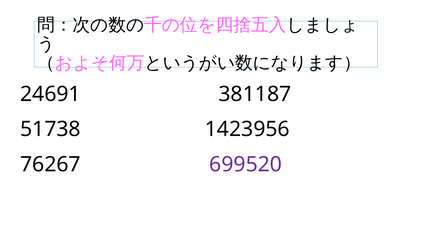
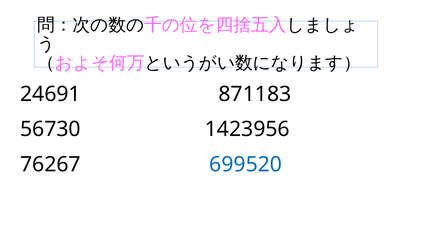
381187: 381187 -> 871183 (255, 94)
51738: 51738 -> 56730 (50, 129)
699520 colour: purple -> blue (246, 164)
